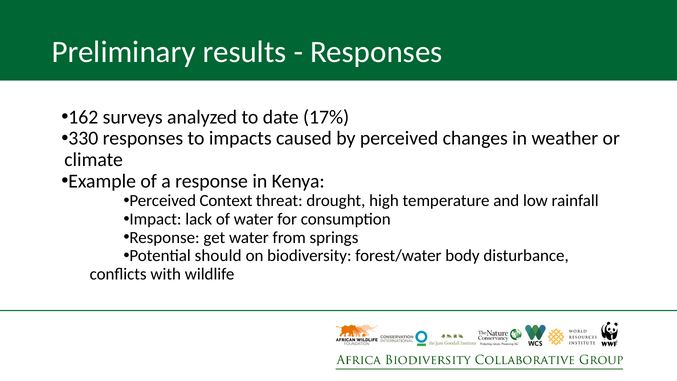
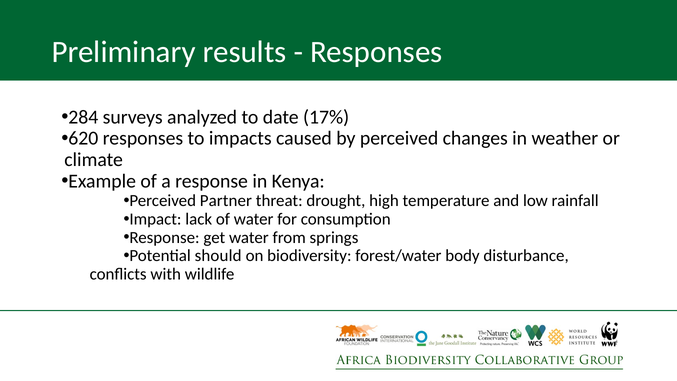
162: 162 -> 284 (83, 117)
330: 330 -> 620 (83, 138)
Context: Context -> Partner (226, 201)
